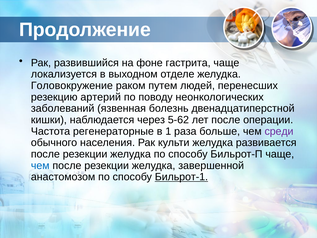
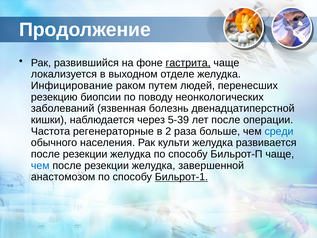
гастрита underline: none -> present (188, 63)
Головокружение: Головокружение -> Инфицирование (72, 86)
артерий: артерий -> биопсии (101, 97)
5-62: 5-62 -> 5-39 (178, 120)
1: 1 -> 2 (168, 131)
среди colour: purple -> blue (279, 131)
